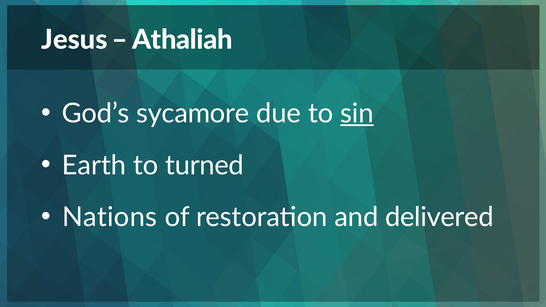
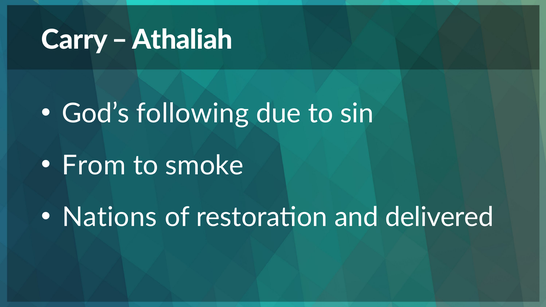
Jesus: Jesus -> Carry (75, 40)
sycamore: sycamore -> following (193, 114)
sin underline: present -> none (357, 114)
Earth: Earth -> From (94, 165)
turned: turned -> smoke (204, 165)
